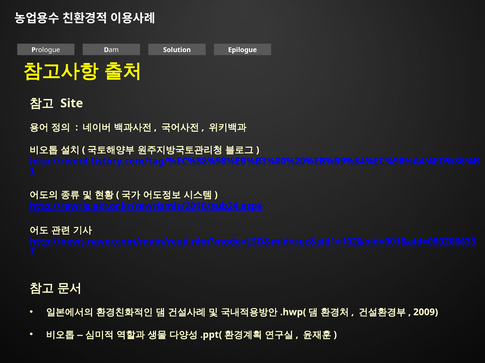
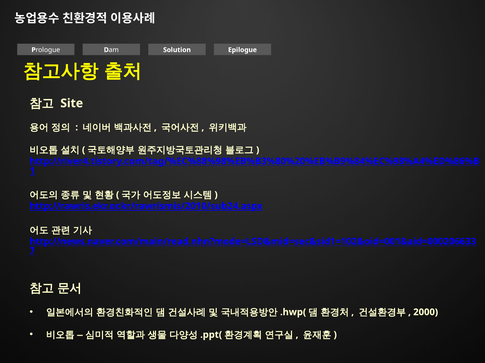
2009: 2009 -> 2000 (426, 313)
